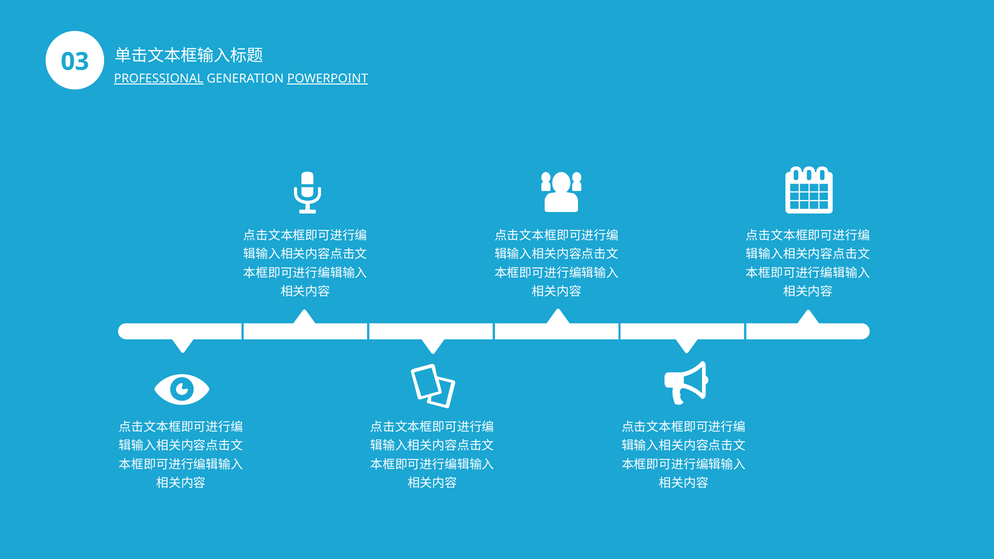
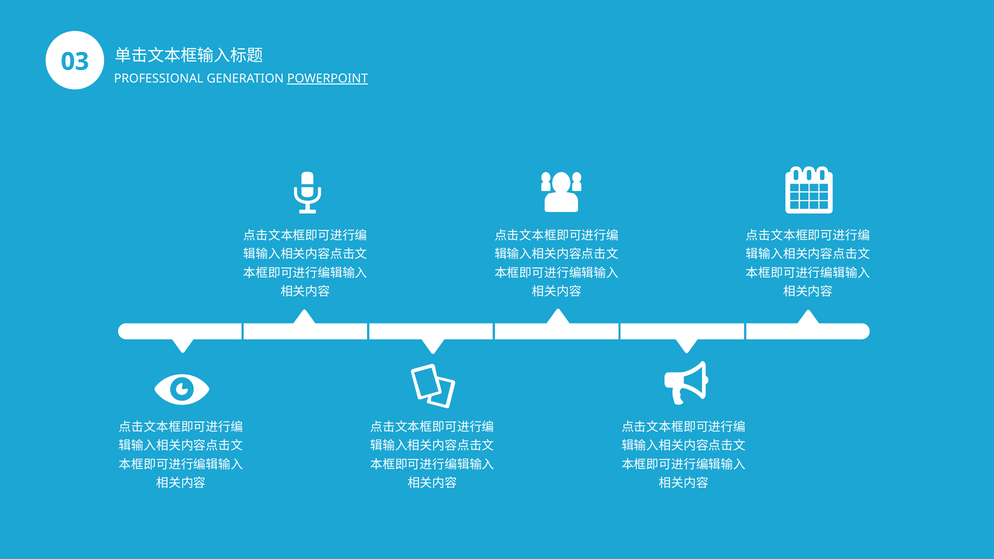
PROFESSIONAL underline: present -> none (159, 79)
